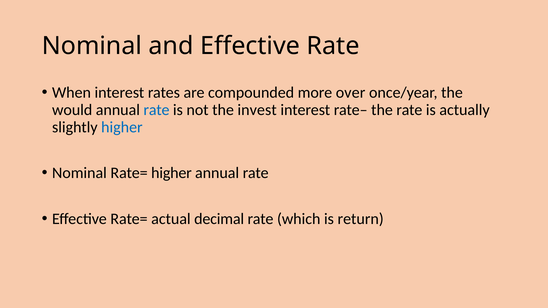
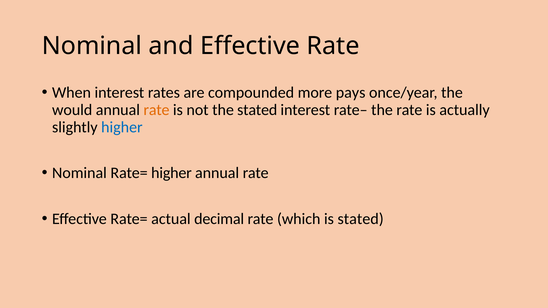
over: over -> pays (351, 93)
rate colour: blue -> orange (157, 110)
the invest: invest -> stated (257, 110)
is return: return -> stated (361, 219)
